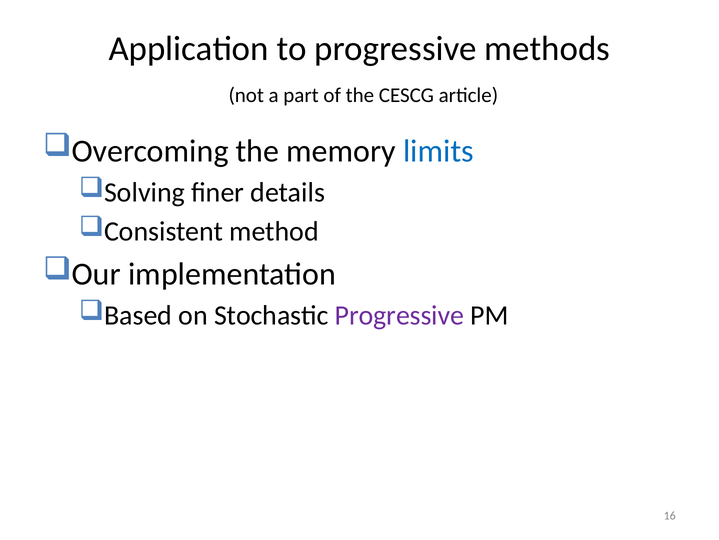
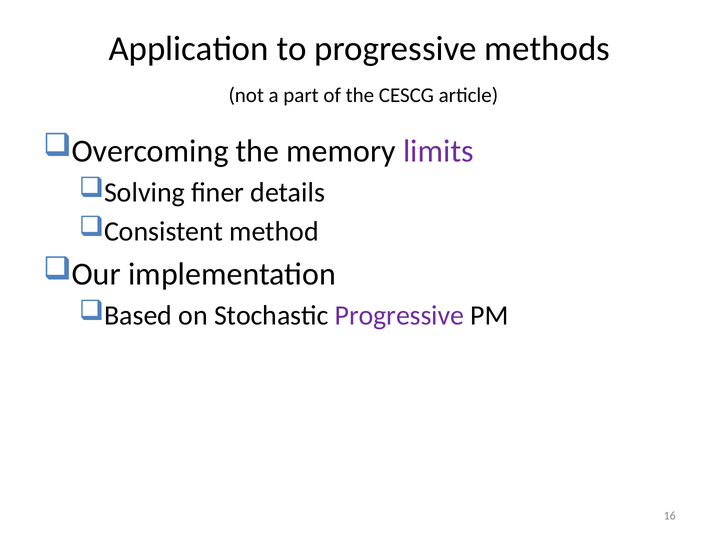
limits colour: blue -> purple (439, 151)
